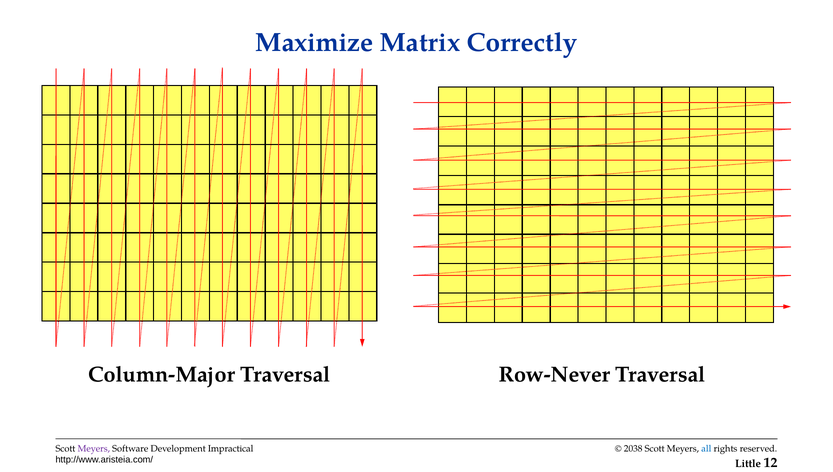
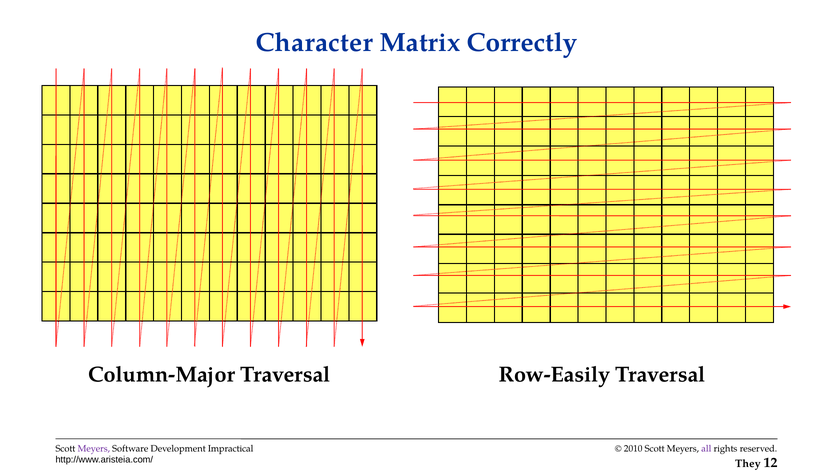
Maximize: Maximize -> Character (314, 42)
Row-Never: Row-Never -> Row-Easily (554, 375)
2038: 2038 -> 2010 (633, 449)
all colour: blue -> purple (706, 449)
Little: Little -> They (748, 464)
